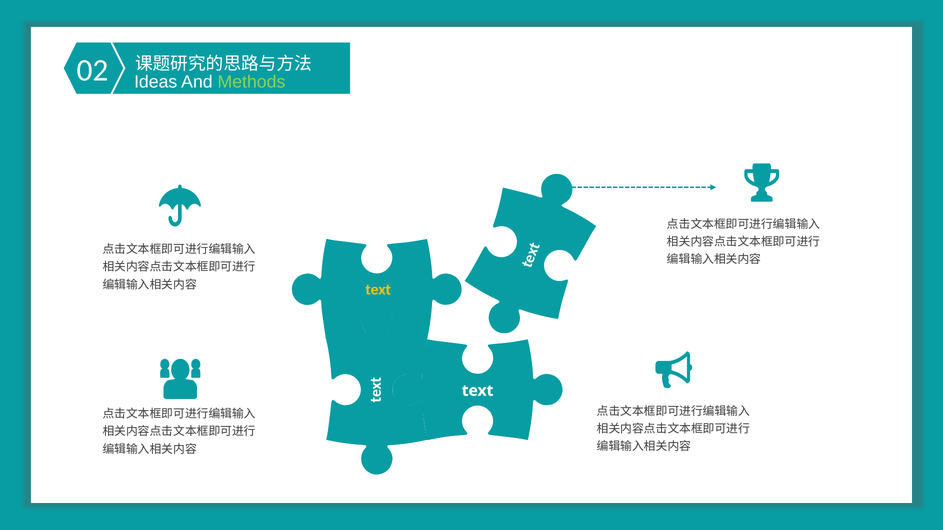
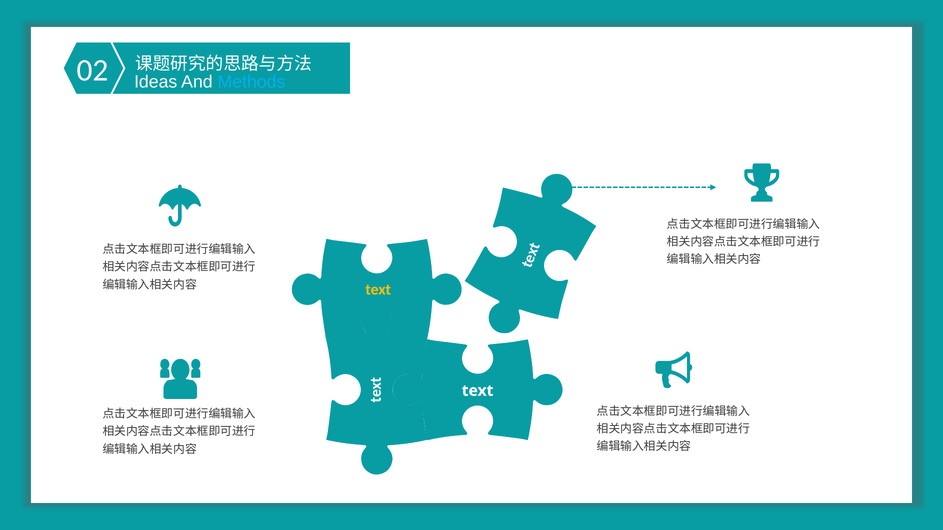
Methods colour: light green -> light blue (251, 82)
